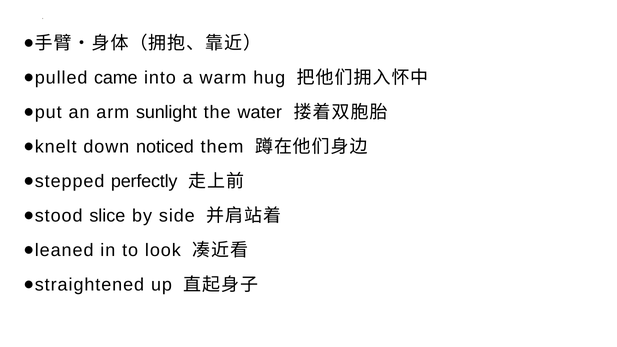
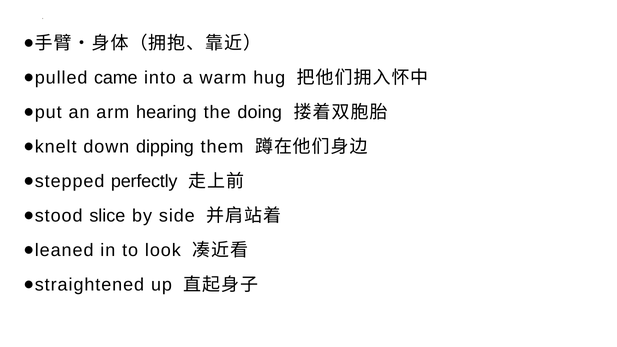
sunlight: sunlight -> hearing (166, 112)
water: water -> doing (260, 112)
noticed: noticed -> dipping (165, 147)
